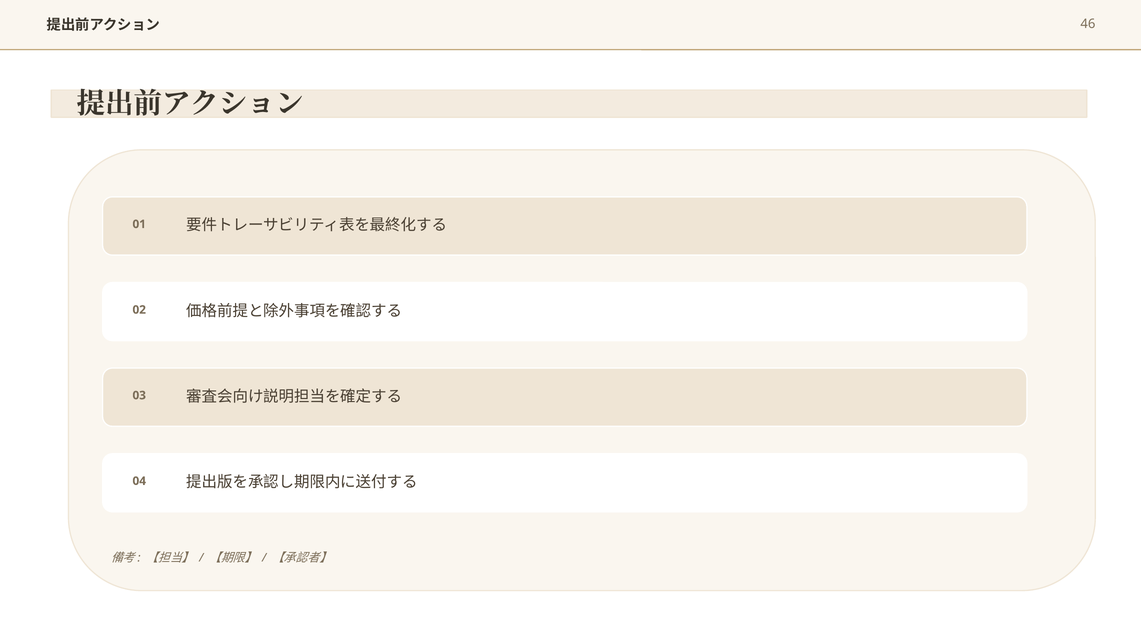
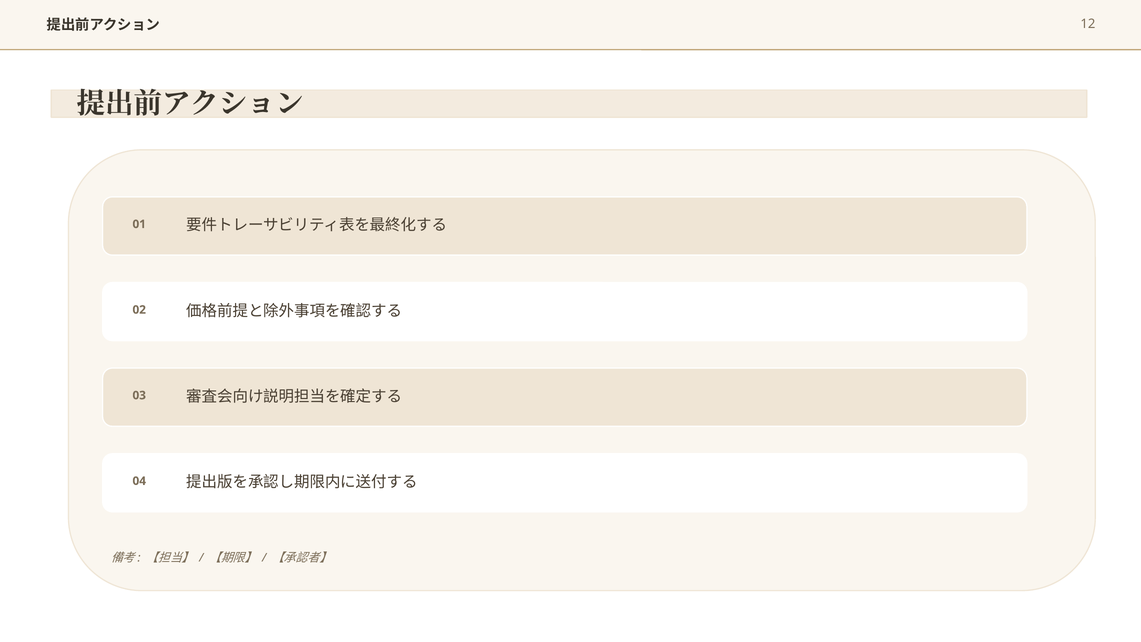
46: 46 -> 12 (1088, 24)
